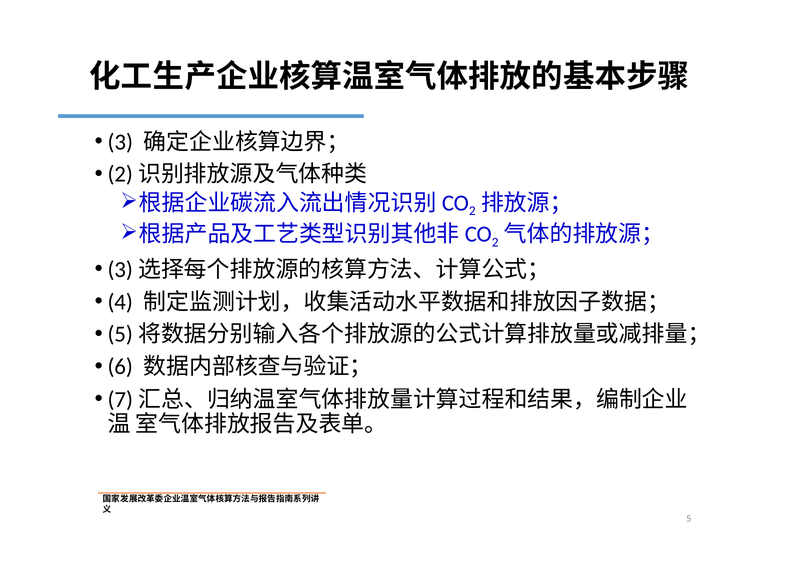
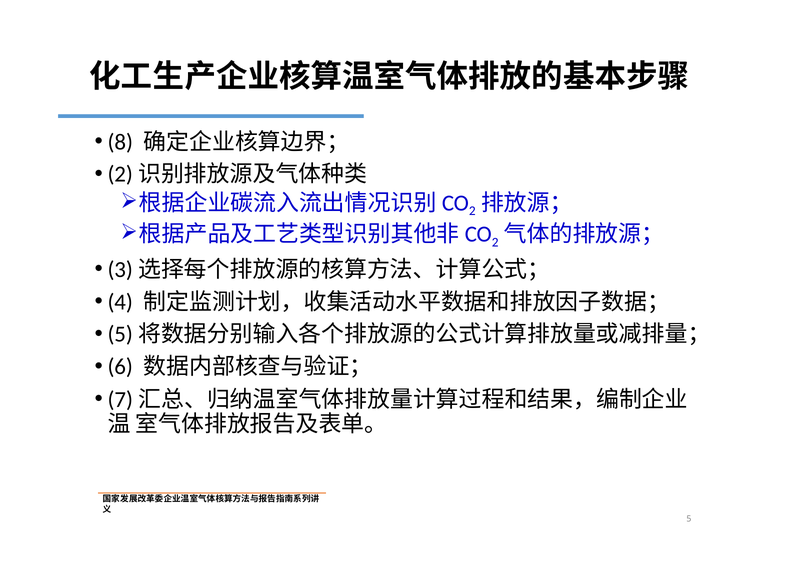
3: 3 -> 8 (120, 142)
